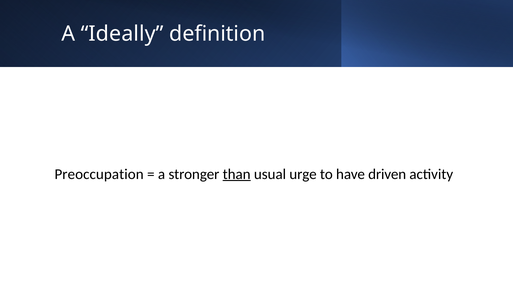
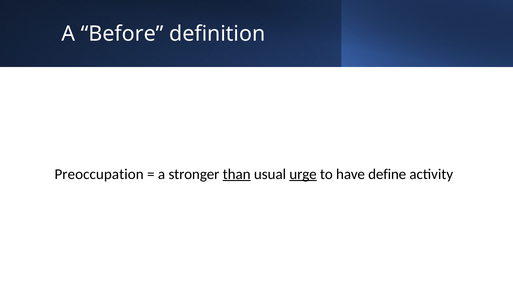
Ideally: Ideally -> Before (122, 34)
urge underline: none -> present (303, 175)
driven: driven -> define (387, 175)
